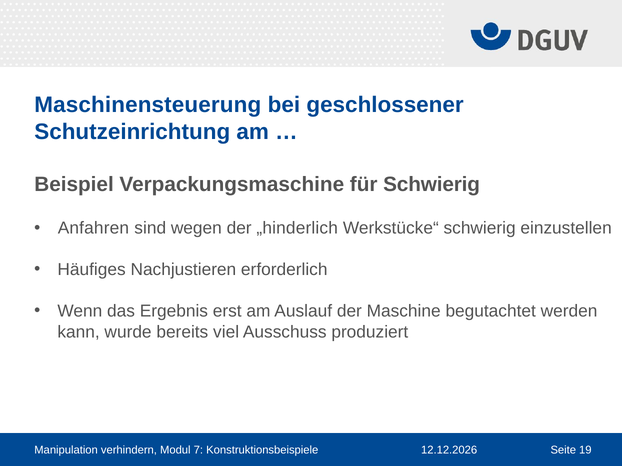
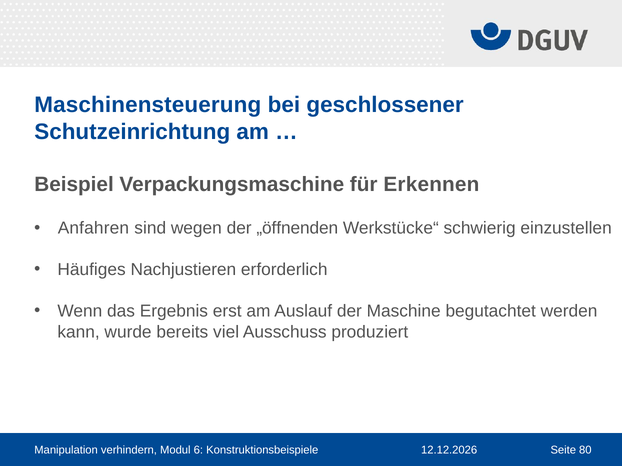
für Schwierig: Schwierig -> Erkennen (431, 185)
„hinderlich: „hinderlich -> „öffnenden (297, 229)
7: 7 -> 6 (198, 451)
19: 19 -> 80 (585, 451)
